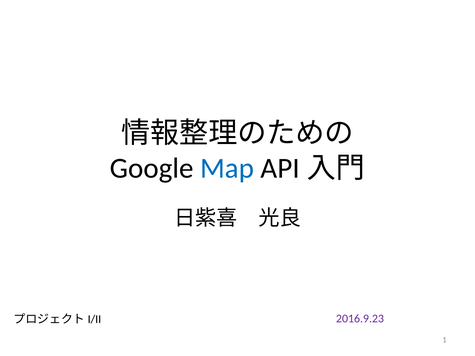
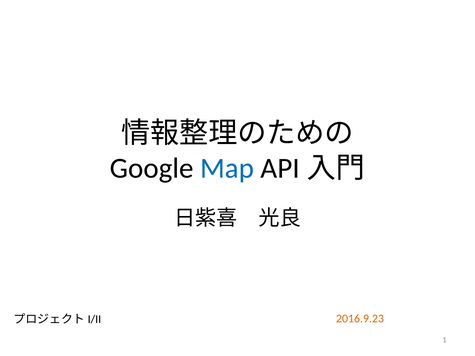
2016.9.23 colour: purple -> orange (360, 319)
